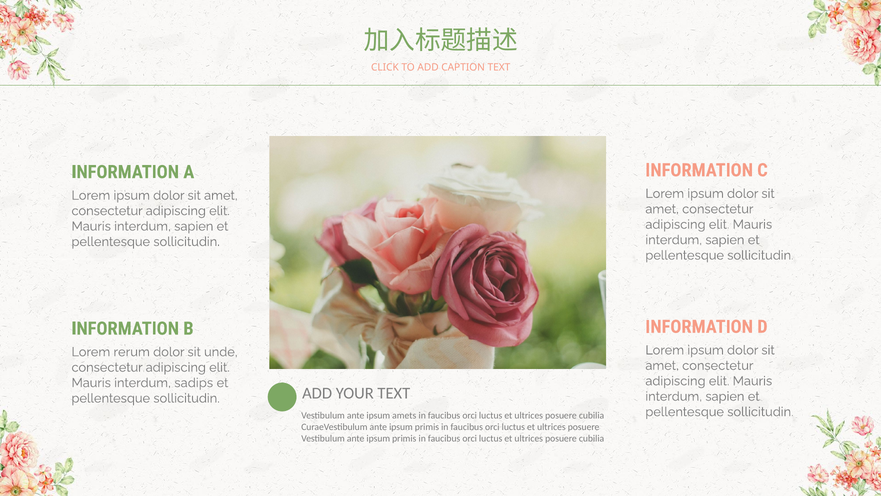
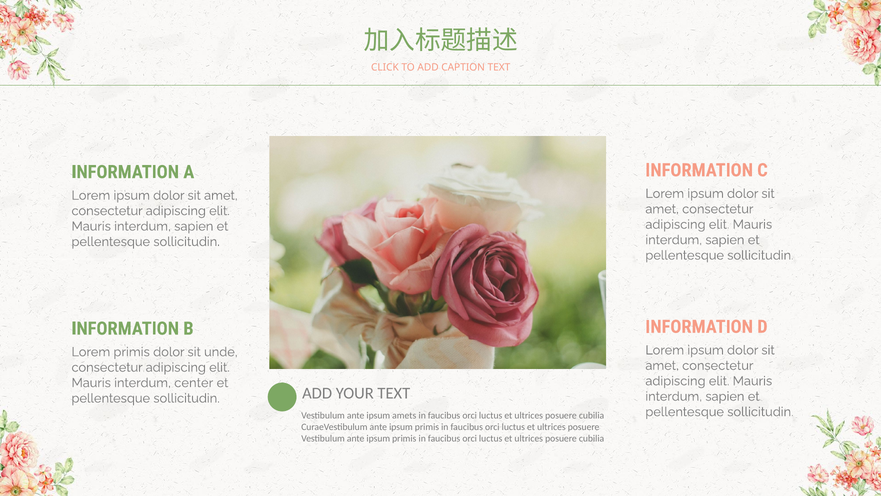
Lorem rerum: rerum -> primis (132, 352)
sadips: sadips -> center (194, 383)
